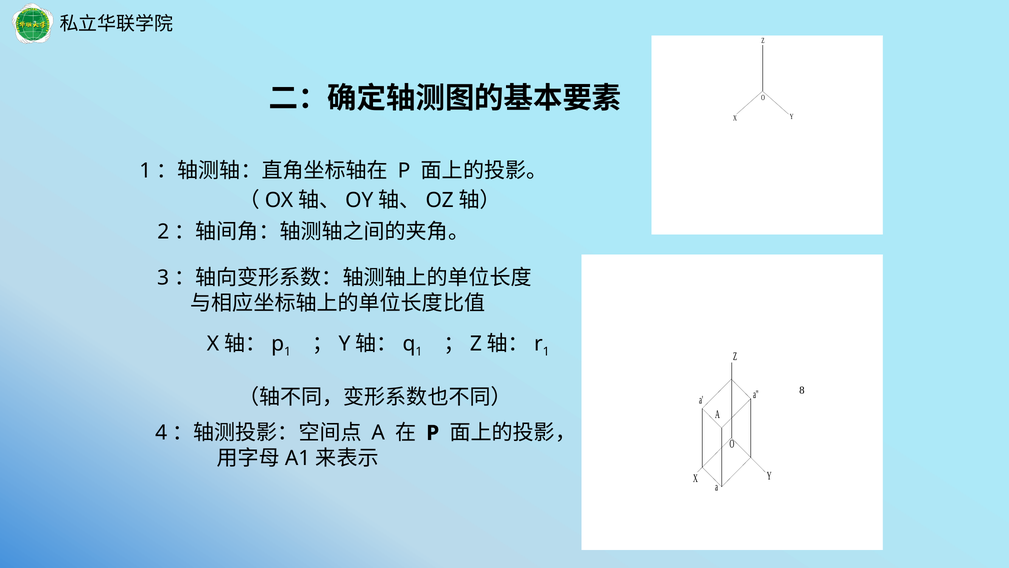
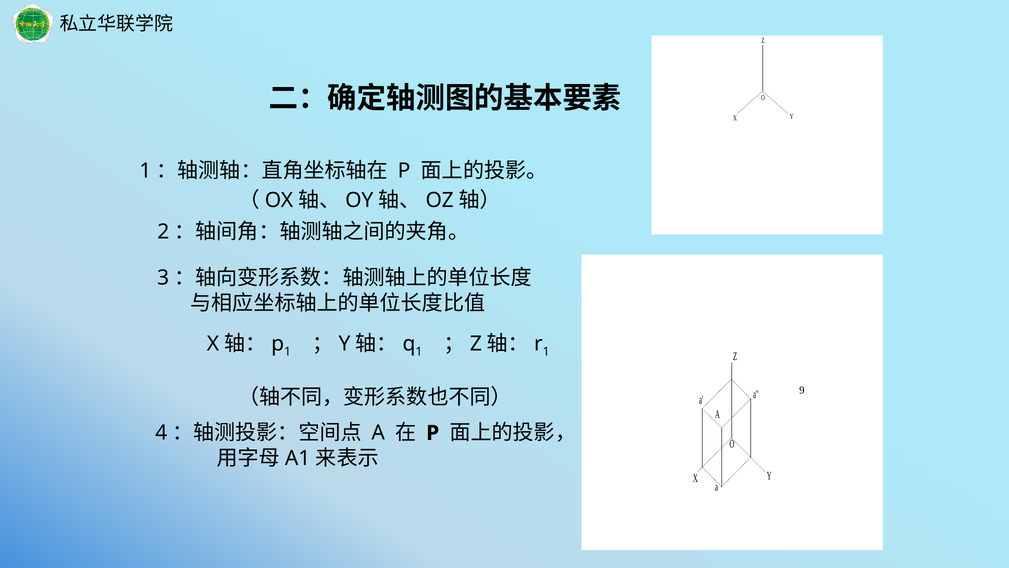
8: 8 -> 9 (802, 390)
